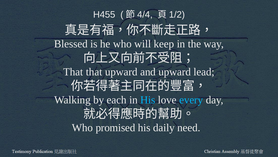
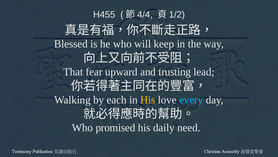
That that: that -> fear (94, 72)
and upward: upward -> trusting (175, 72)
His colour: light blue -> yellow (148, 99)
